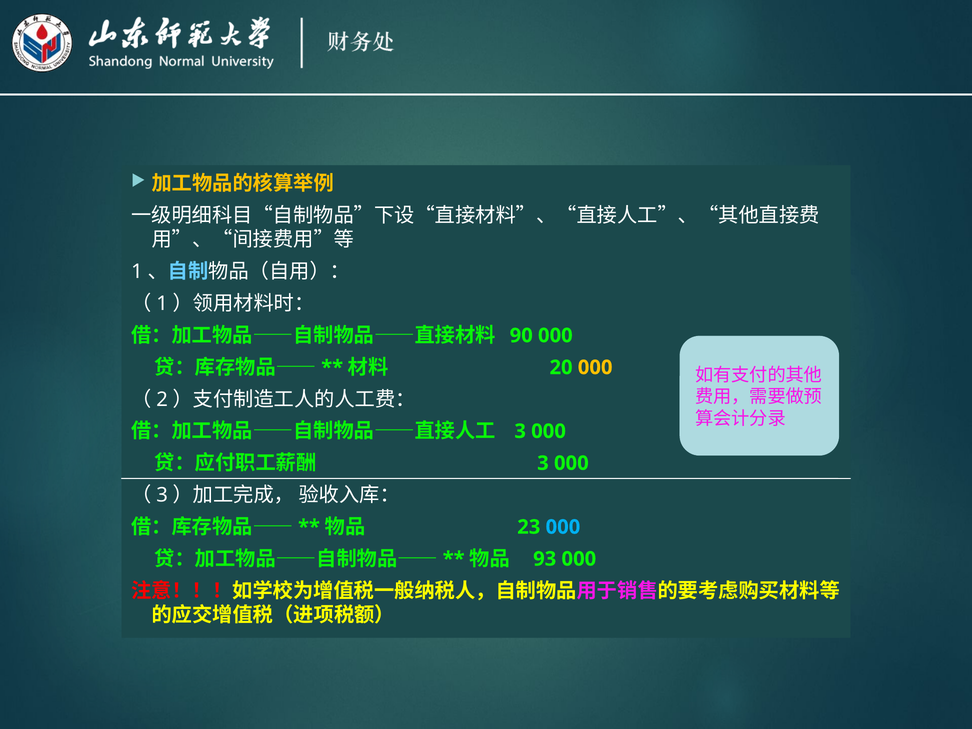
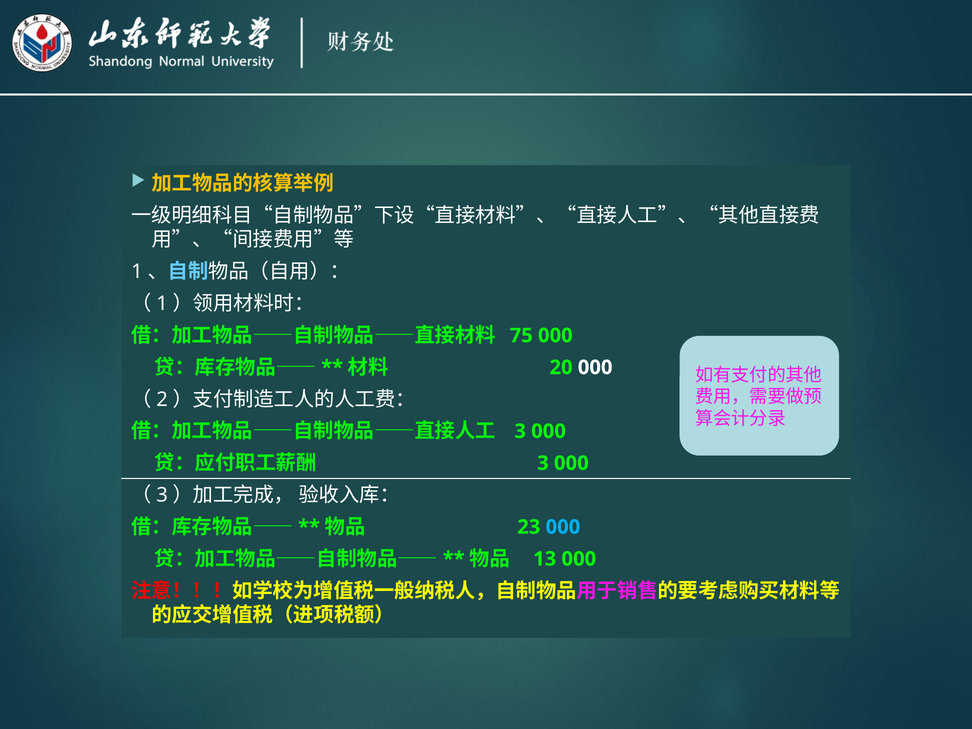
90: 90 -> 75 (521, 336)
000 colour: yellow -> white (595, 367)
93: 93 -> 13 (545, 559)
